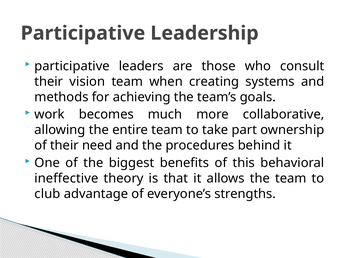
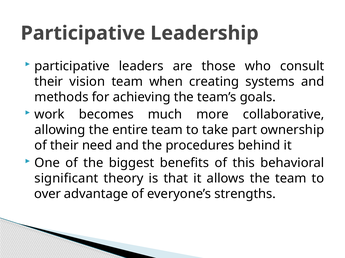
ineffective: ineffective -> significant (66, 179)
club: club -> over (48, 194)
